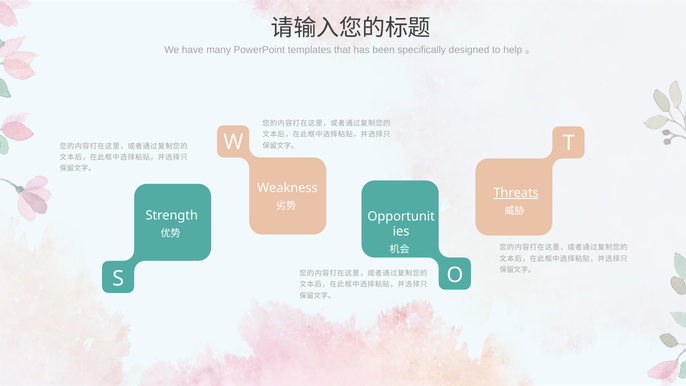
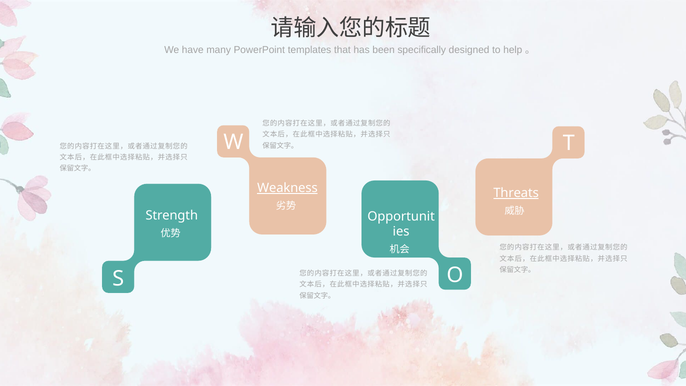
Weakness underline: none -> present (287, 188)
